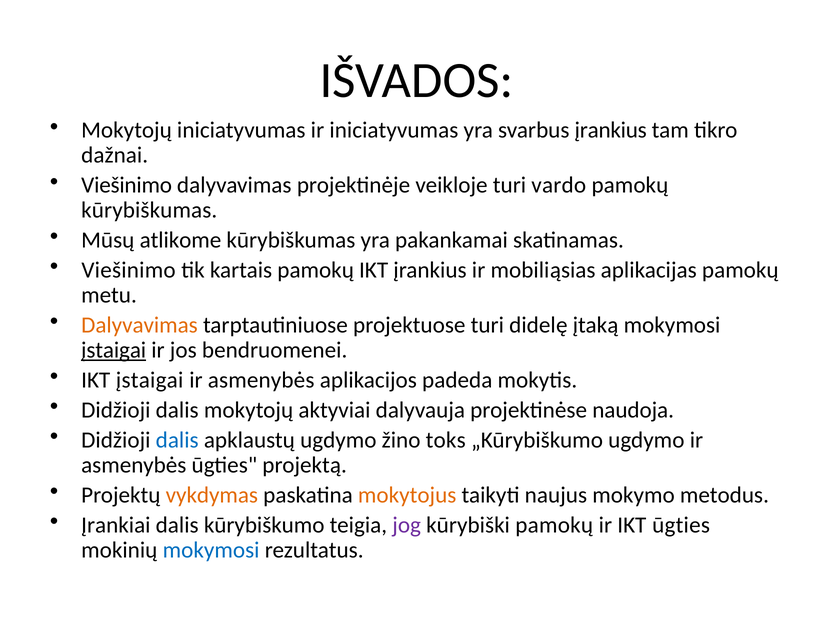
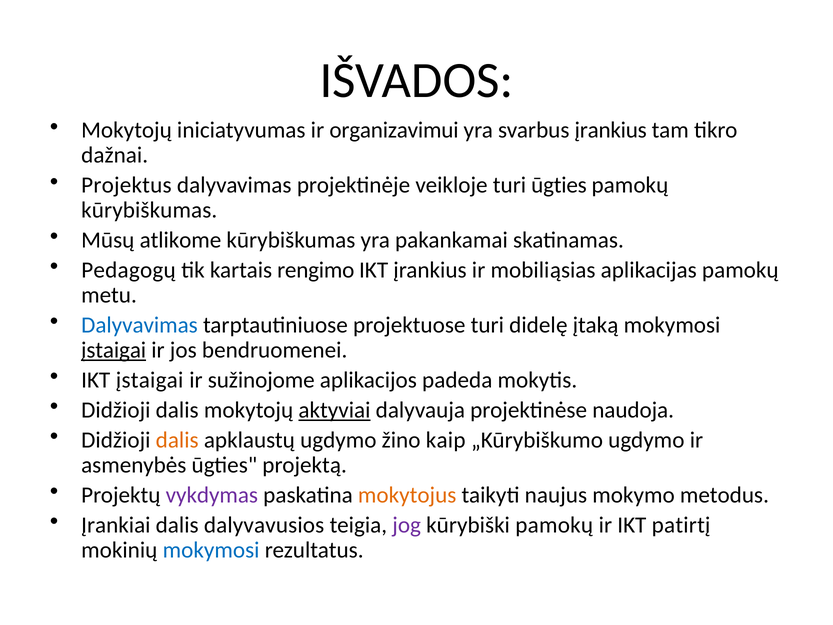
ir iniciatyvumas: iniciatyvumas -> organizavimui (394, 130)
Viešinimo: Viešinimo -> Projektus (126, 185)
turi vardo: vardo -> ūgties (559, 185)
Viešinimo: Viešinimo -> Pedagogų (129, 270)
kartais pamokų: pamokų -> rengimo (316, 270)
Dalyvavimas colour: orange -> blue (139, 325)
asmenybės: asmenybės -> sužinojome (261, 380)
aktyviai underline: none -> present (334, 410)
dalis colour: blue -> orange (177, 440)
toks: toks -> kaip (446, 440)
vykdymas colour: orange -> purple (212, 495)
kūrybiškumo: kūrybiškumo -> dalyvavusios (264, 525)
IKT ūgties: ūgties -> patirtį (681, 525)
